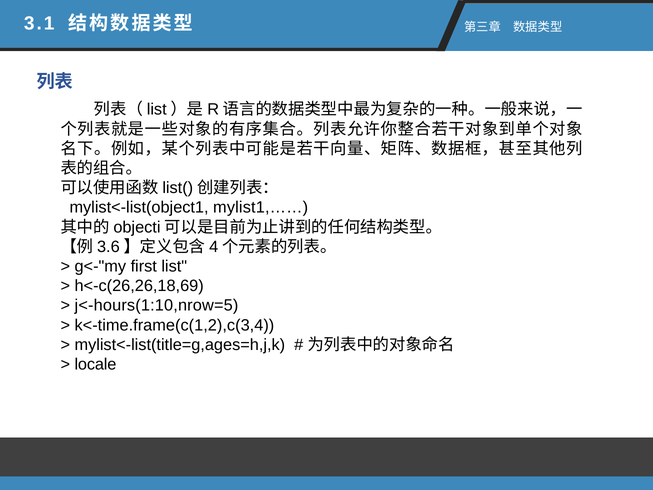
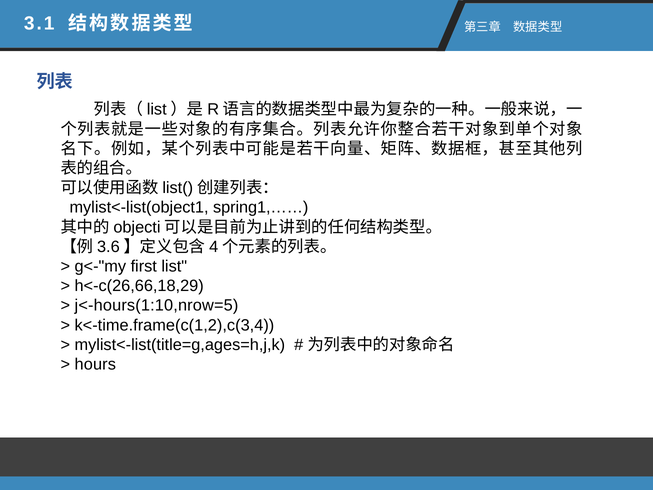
mylist1,……: mylist1,…… -> spring1,…… (261, 207)
h<-c(26,26,18,69: h<-c(26,26,18,69 -> h<-c(26,66,18,29 (139, 286)
locale: locale -> hours (95, 364)
